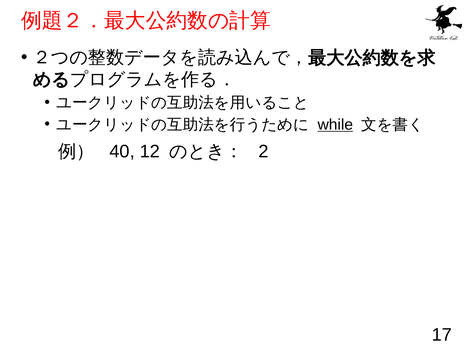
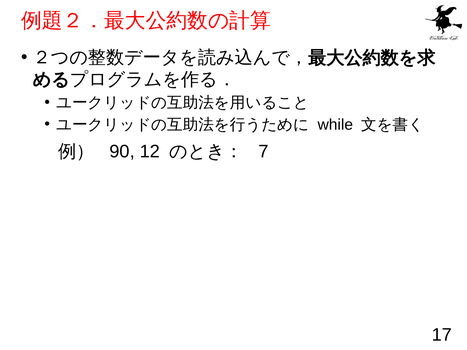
while underline: present -> none (335, 125)
40: 40 -> 90 (122, 152)
2: 2 -> 7 (263, 152)
